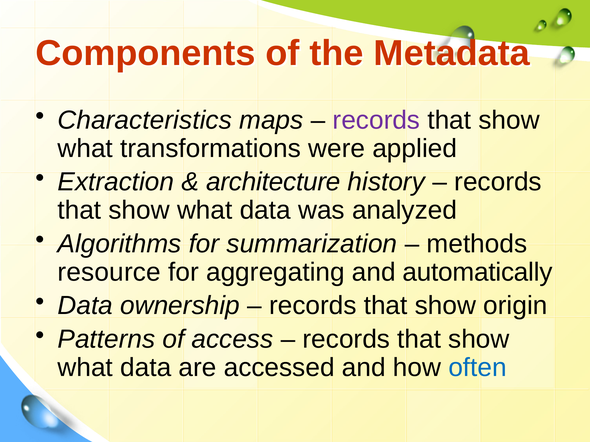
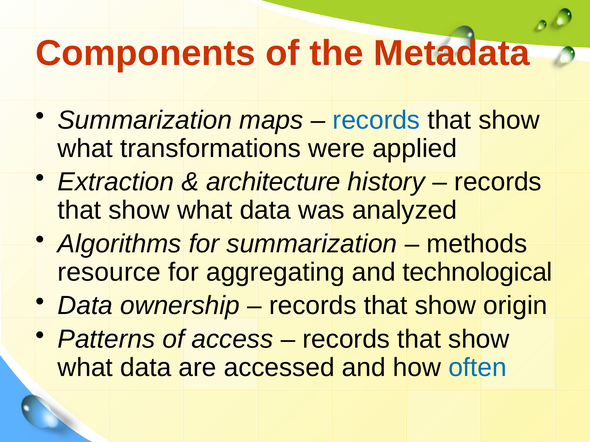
Characteristics: Characteristics -> Summarization (145, 120)
records colour: purple -> blue (376, 120)
automatically: automatically -> technological (478, 272)
